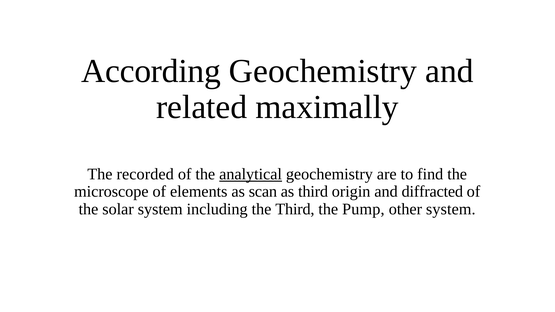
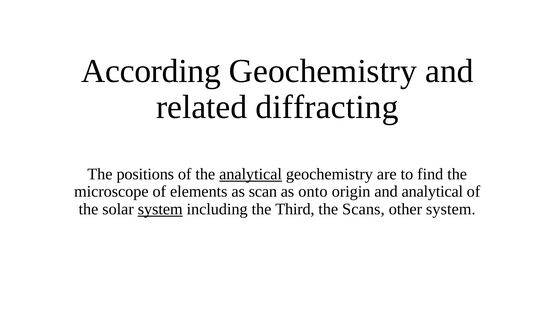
maximally: maximally -> diffracting (327, 107)
recorded: recorded -> positions (145, 174)
as third: third -> onto (313, 192)
and diffracted: diffracted -> analytical (432, 192)
system underline: none -> present (160, 209)
Pump: Pump -> Scans (363, 209)
